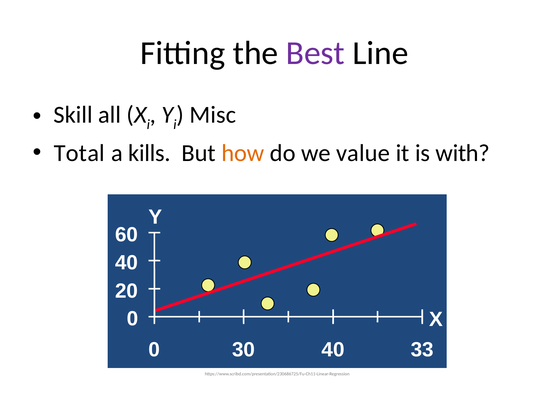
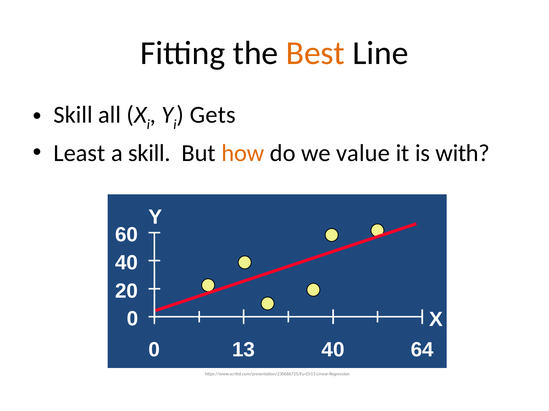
Best colour: purple -> orange (315, 53)
Misc: Misc -> Gets (213, 115)
Total: Total -> Least (79, 153)
a kills: kills -> skill (149, 153)
30: 30 -> 13 (244, 350)
33: 33 -> 64 (422, 350)
